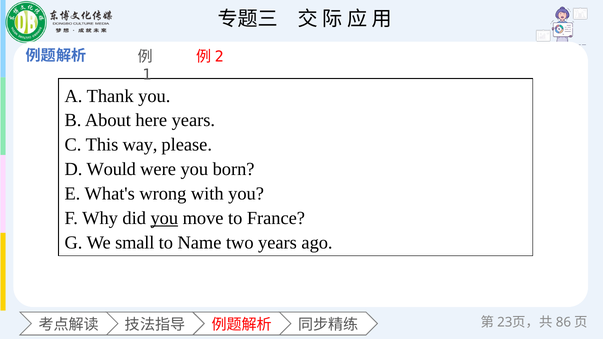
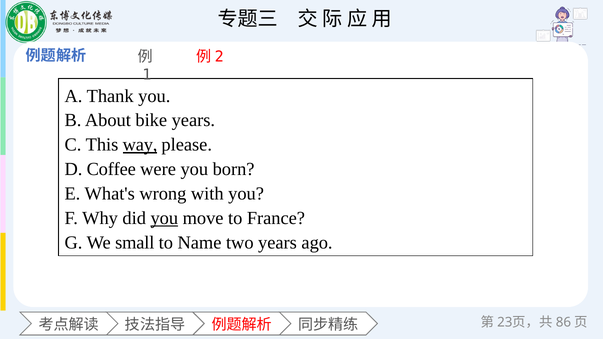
here: here -> bike (151, 120)
way underline: none -> present (140, 145)
Would: Would -> Coffee (111, 169)
